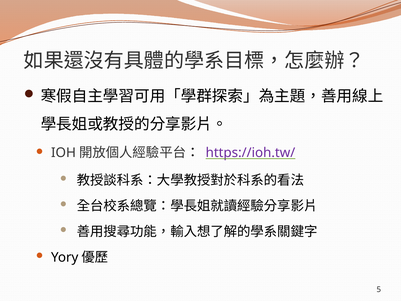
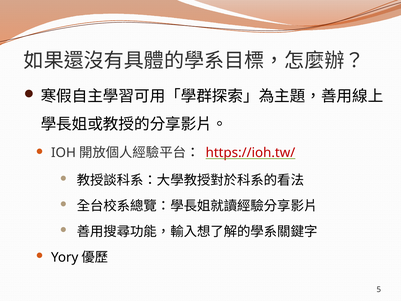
https://ioh.tw/ colour: purple -> red (250, 152)
